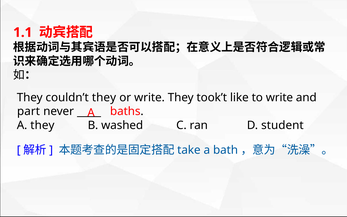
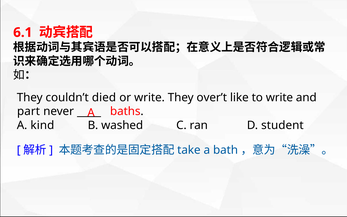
1.1: 1.1 -> 6.1 (23, 32)
couldn’t they: they -> died (104, 97)
took’t: took’t -> over’t (212, 97)
they: they -> kind (42, 125)
